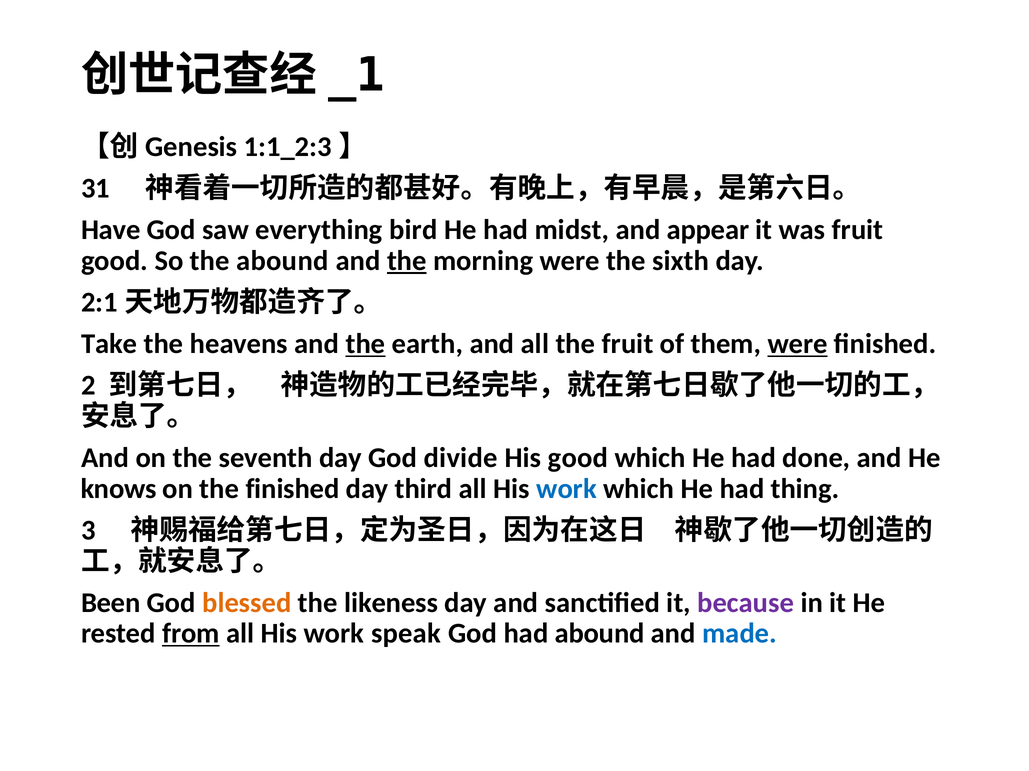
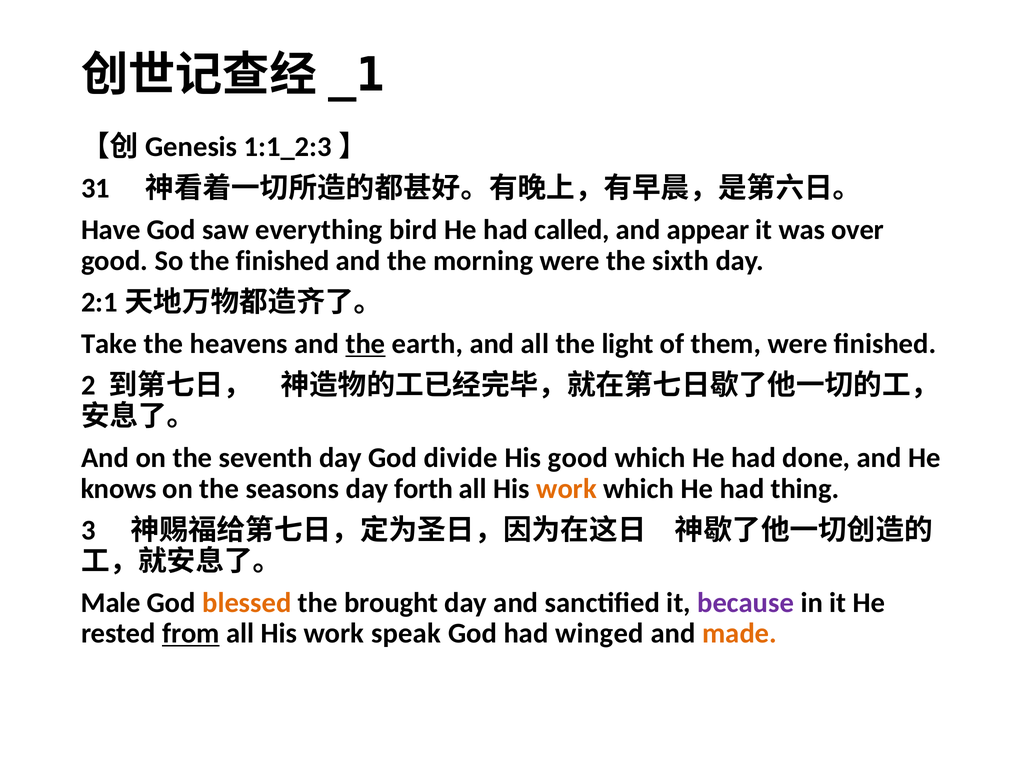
midst: midst -> called (572, 230)
was fruit: fruit -> over (858, 230)
the abound: abound -> finished (283, 261)
the underline: present -> none (407, 261)
the fruit: fruit -> light (628, 344)
were underline: present -> none (798, 344)
the finished: finished -> seasons (292, 489)
third: third -> forth (424, 489)
work colour: blue -> orange (567, 489)
Been: Been -> Male (111, 603)
likeness: likeness -> brought (391, 603)
had abound: abound -> winged (599, 634)
made colour: blue -> orange (740, 634)
